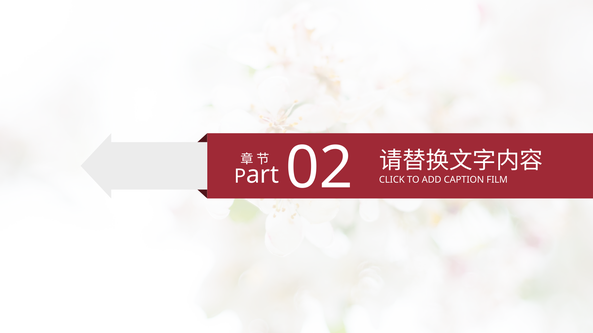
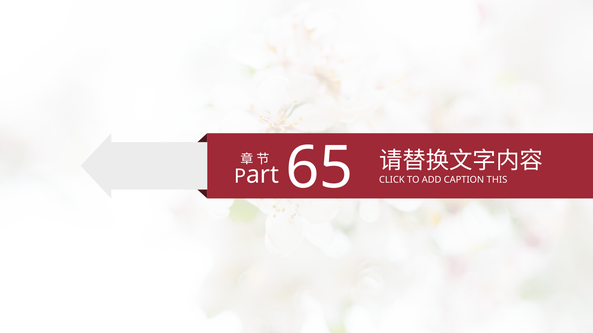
02: 02 -> 65 (319, 168)
FILM: FILM -> THIS (497, 180)
